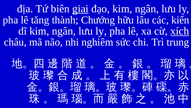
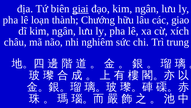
tăng: tăng -> loạn (40, 20)
kiến: kiến -> giao (180, 20)
xích underline: present -> none (180, 31)
